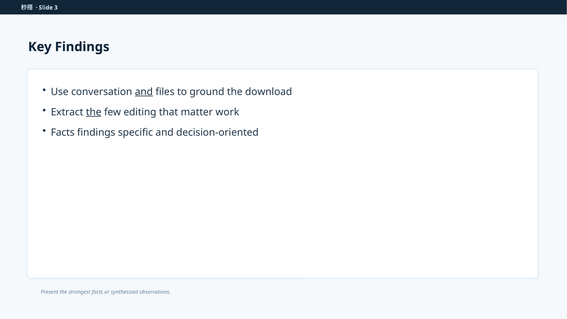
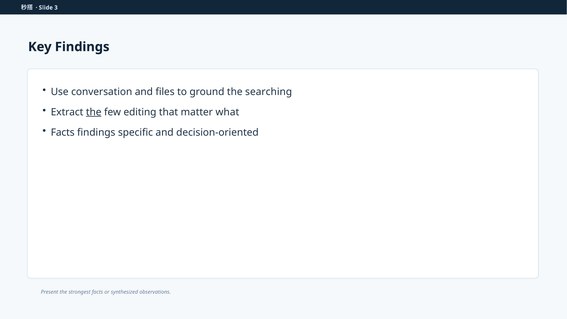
and underline: present -> none (144, 92)
download: download -> searching (269, 92)
work: work -> what (227, 112)
